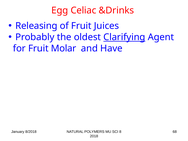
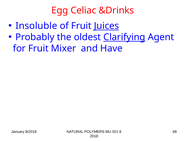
Releasing: Releasing -> Insoluble (36, 26)
Juices underline: none -> present (107, 26)
Molar: Molar -> Mixer (64, 48)
